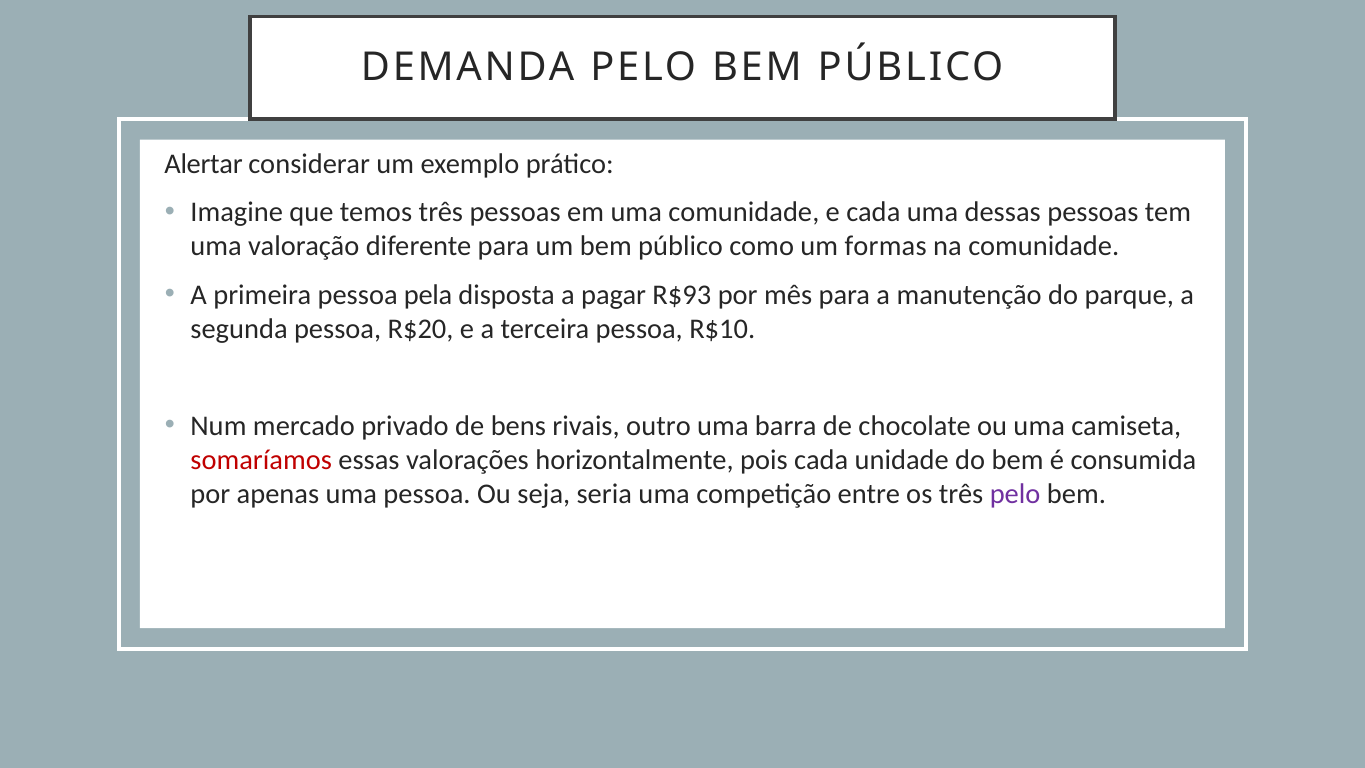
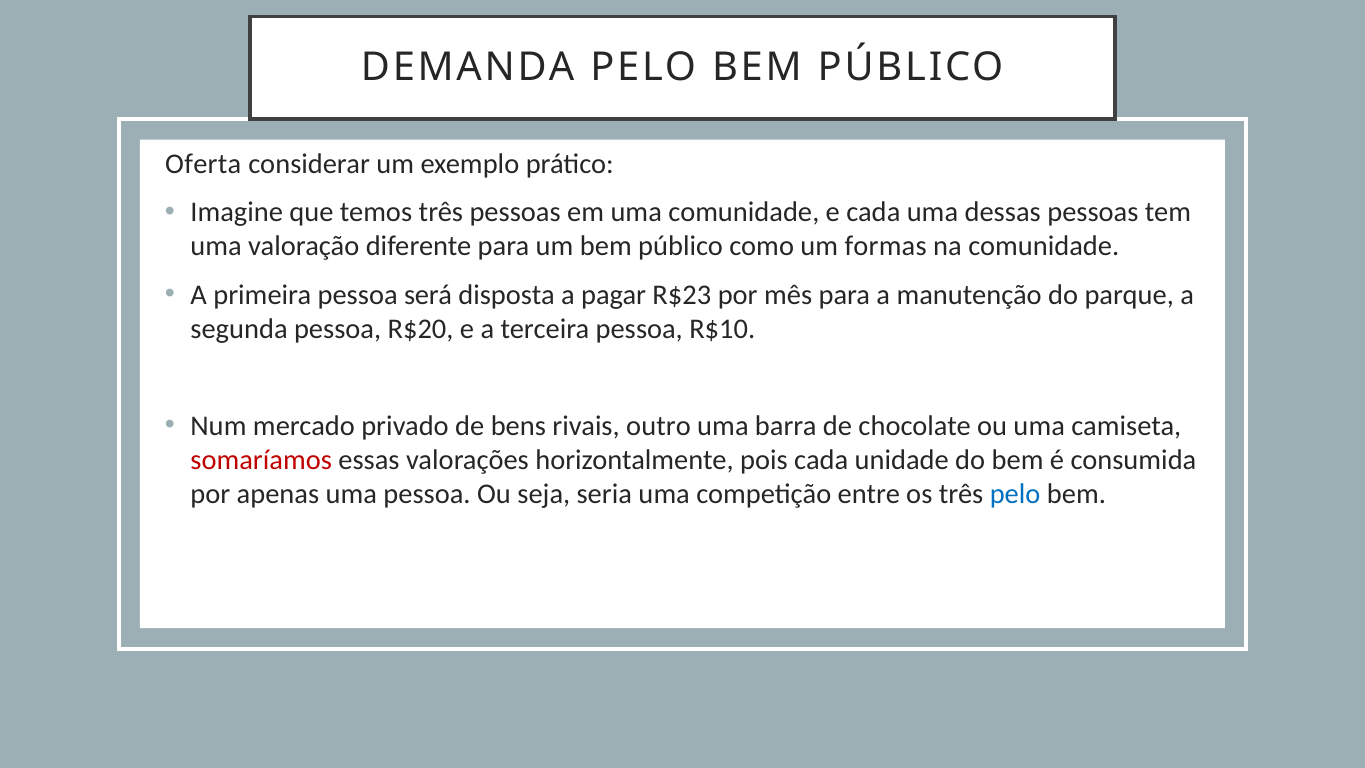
Alertar: Alertar -> Oferta (203, 164)
pela: pela -> será (428, 295)
R$93: R$93 -> R$23 (682, 295)
pelo colour: purple -> blue (1015, 494)
